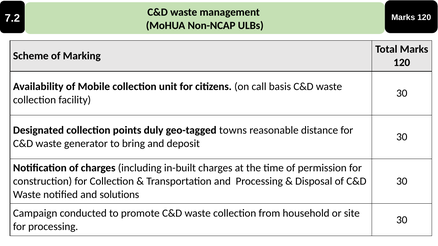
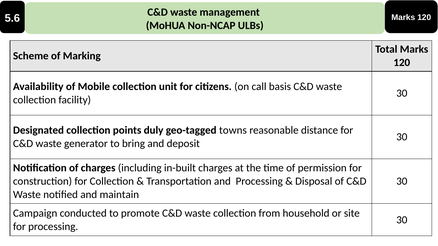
7.2: 7.2 -> 5.6 (12, 18)
solutions: solutions -> maintain (119, 195)
